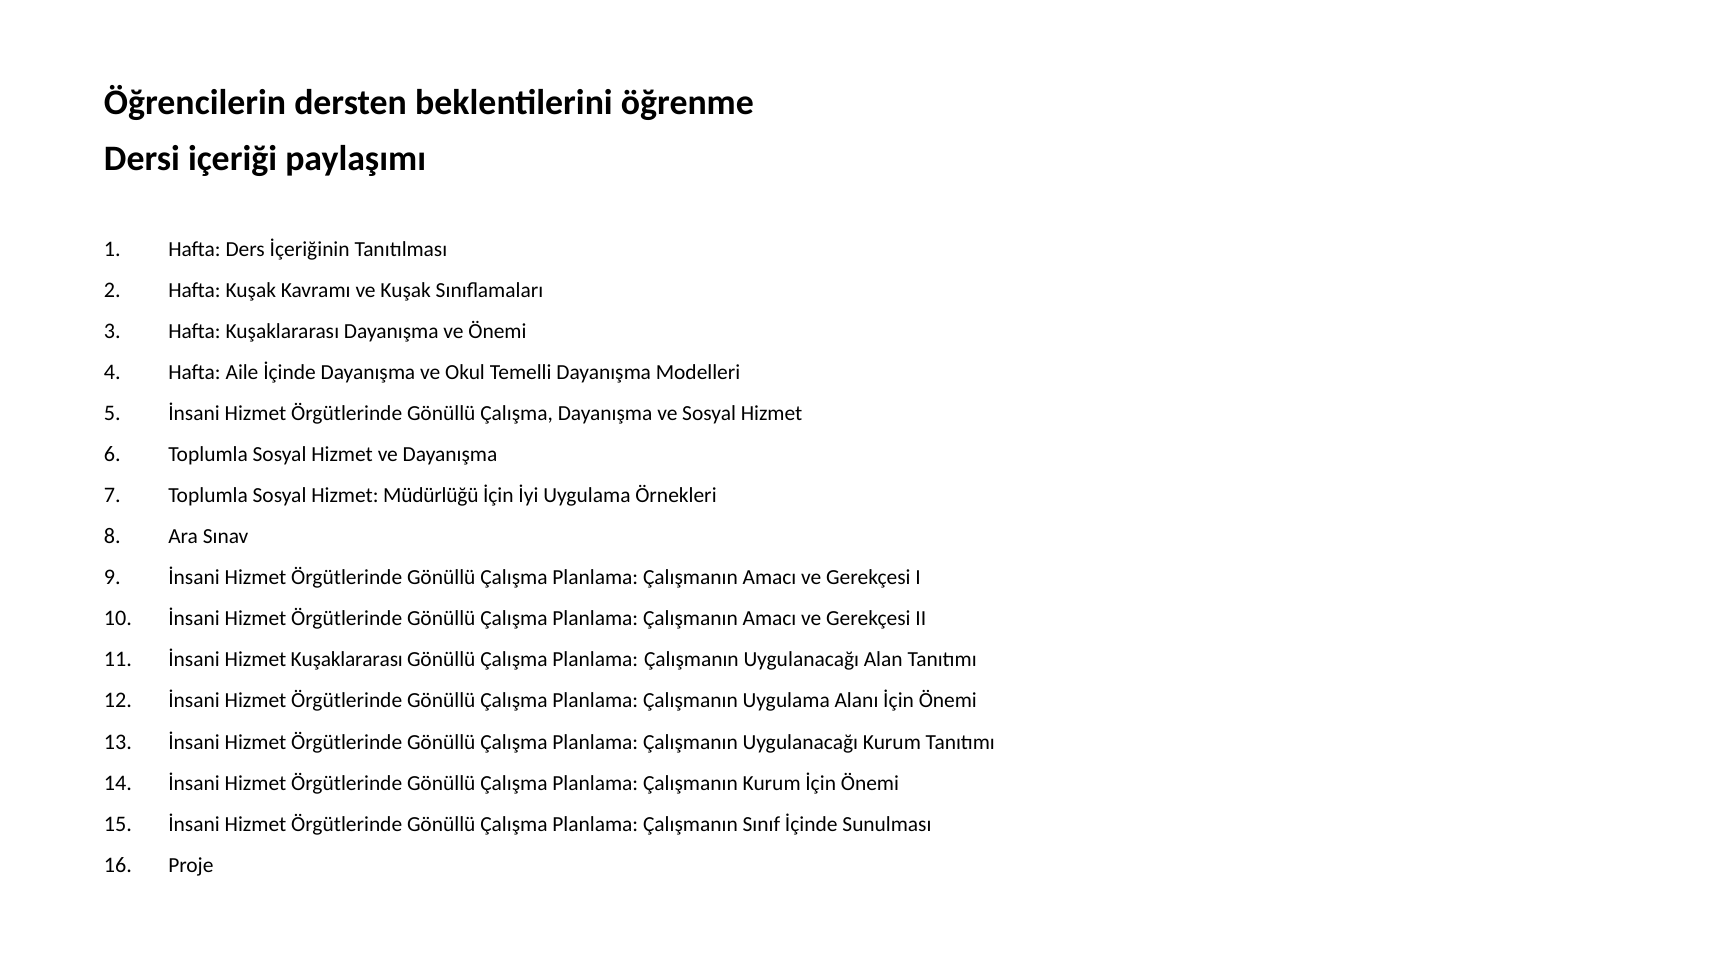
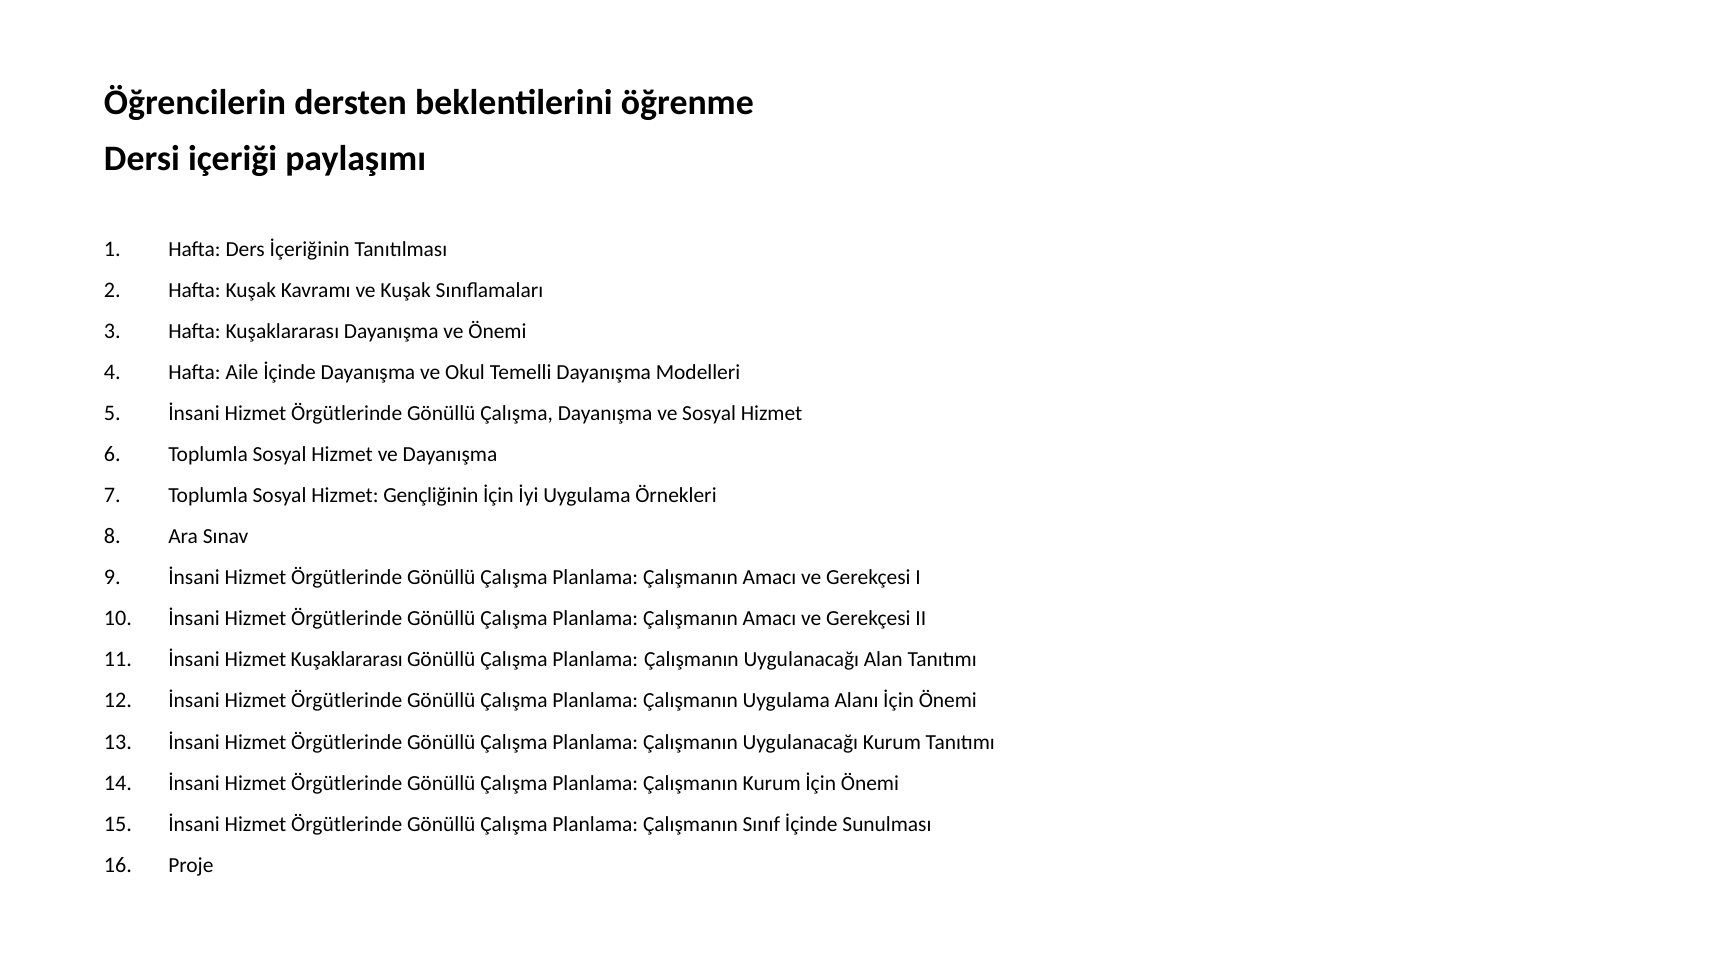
Müdürlüğü: Müdürlüğü -> Gençliğinin (431, 496)
